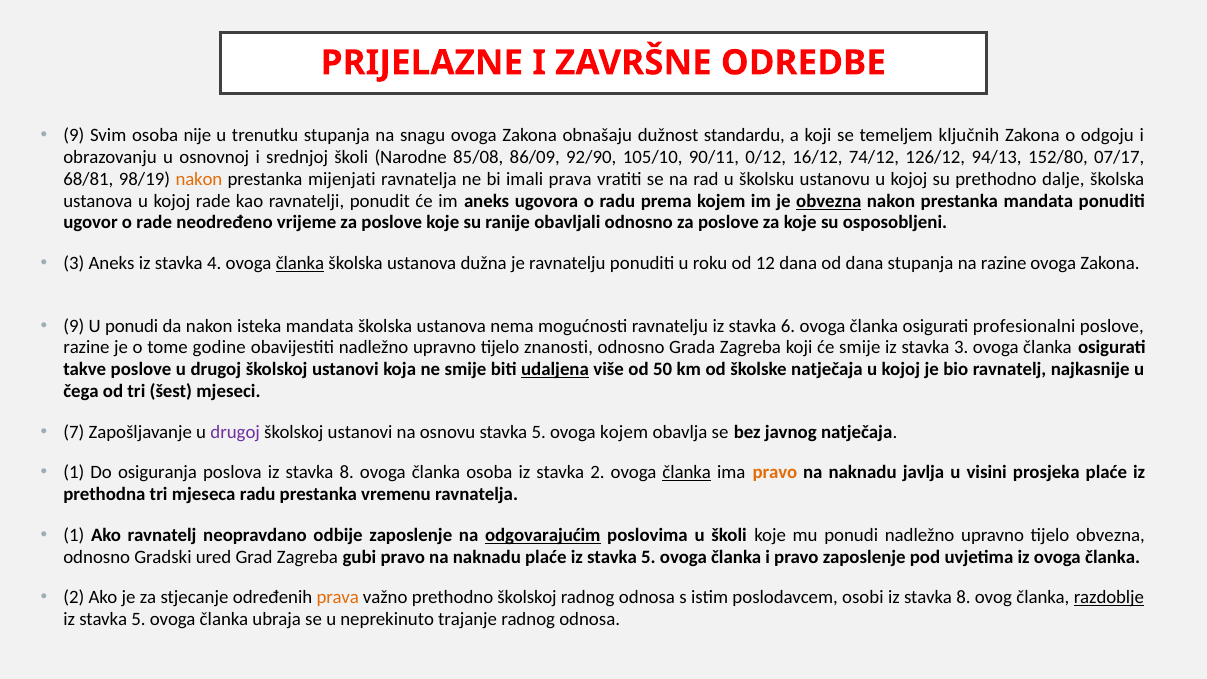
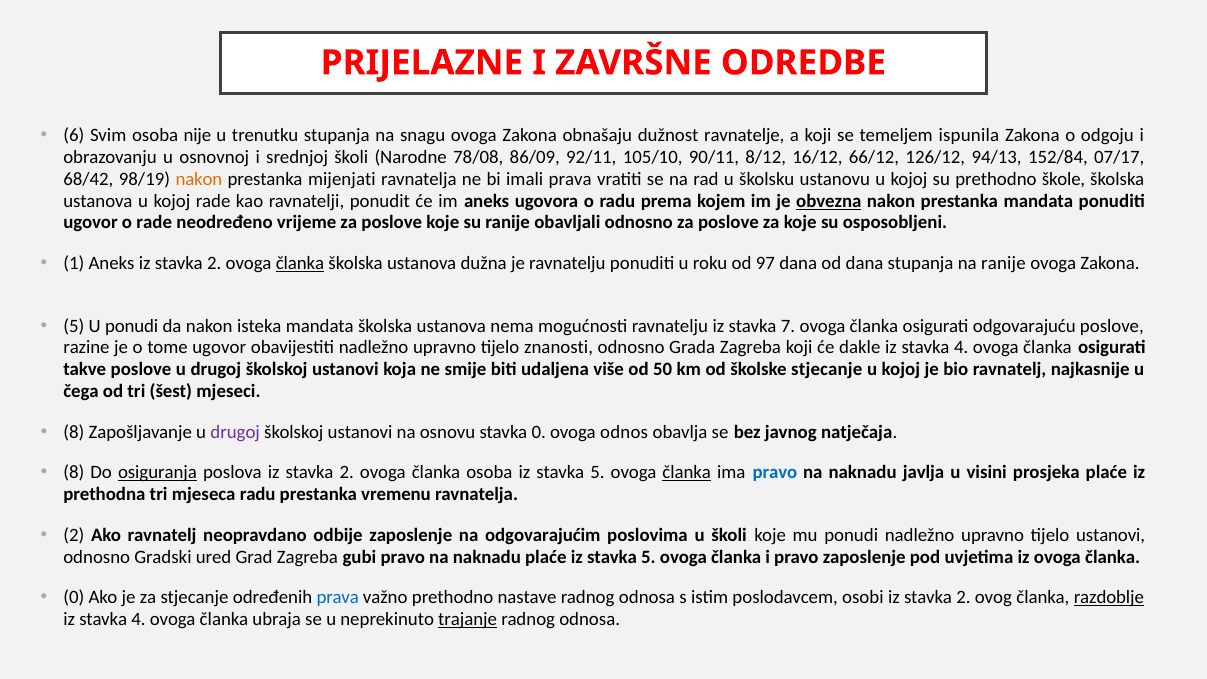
9: 9 -> 6 (74, 136)
standardu: standardu -> ravnatelje (744, 136)
ključnih: ključnih -> ispunila (969, 136)
85/08: 85/08 -> 78/08 (478, 157)
92/90: 92/90 -> 92/11 (591, 157)
0/12: 0/12 -> 8/12 (766, 157)
74/12: 74/12 -> 66/12 (874, 157)
152/80: 152/80 -> 152/84 (1058, 157)
68/81: 68/81 -> 68/42 (88, 179)
dalje: dalje -> škole (1063, 179)
3: 3 -> 1 (74, 263)
Aneks iz stavka 4: 4 -> 2 (214, 263)
12: 12 -> 97 (765, 263)
na razine: razine -> ranije (1003, 263)
9: 9 -> 5 (74, 326)
6: 6 -> 7 (788, 326)
profesionalni: profesionalni -> odgovarajuću (1024, 326)
tome godine: godine -> ugovor (219, 348)
će smije: smije -> dakle (860, 348)
3: 3 -> 4 (961, 348)
udaljena underline: present -> none (555, 369)
školske natječaja: natječaja -> stjecanje (827, 369)
7: 7 -> 8 (74, 432)
osnovu stavka 5: 5 -> 0 (539, 432)
ovoga kojem: kojem -> odnos (624, 432)
1: 1 -> 8 (74, 473)
osiguranja underline: none -> present (157, 473)
poslova iz stavka 8: 8 -> 2 (347, 473)
osoba iz stavka 2: 2 -> 5 (597, 473)
pravo colour: orange -> blue (775, 473)
1: 1 -> 2 (74, 535)
odgovarajućim underline: present -> none (543, 535)
tijelo obvezna: obvezna -> ustanovi (1111, 535)
2: 2 -> 0 (74, 598)
prava colour: orange -> blue (338, 598)
prethodno školskoj: školskoj -> nastave (527, 598)
osobi iz stavka 8: 8 -> 2 (963, 598)
5: 5 -> 4 (138, 619)
trajanje underline: none -> present (468, 619)
